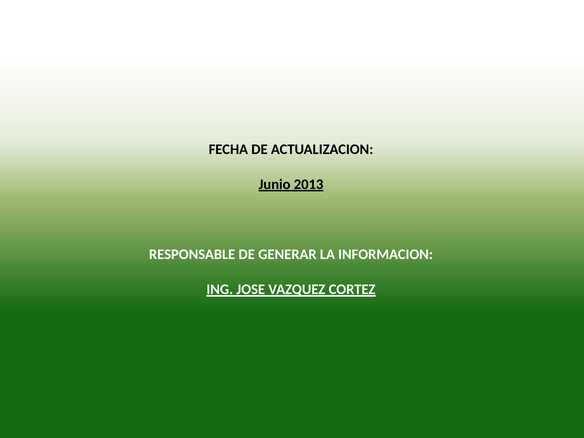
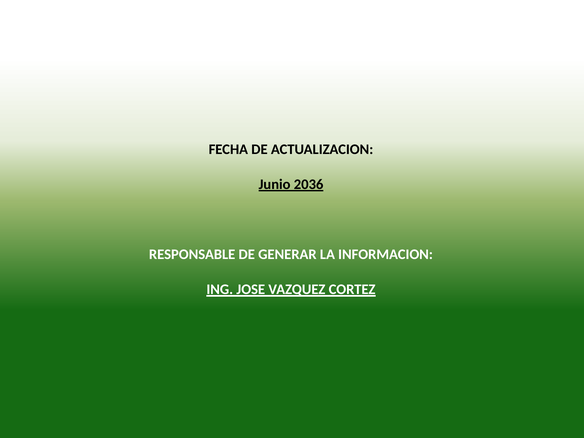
2013: 2013 -> 2036 (309, 184)
